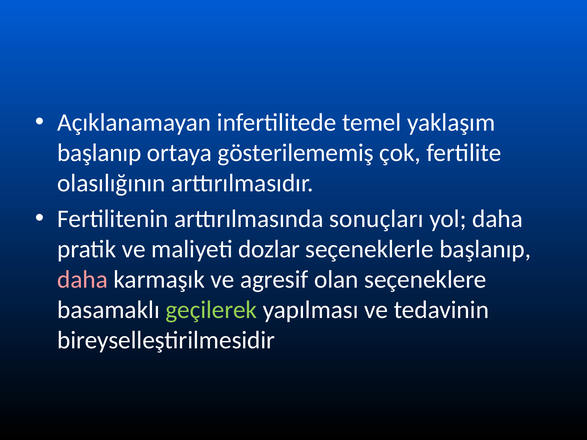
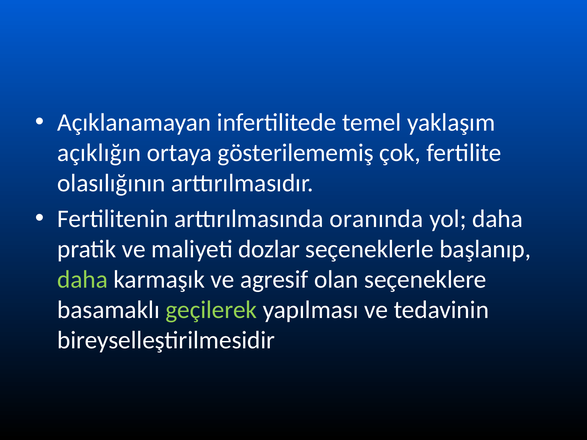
başlanıp: başlanıp -> açıklığın (99, 153)
sonuçları: sonuçları -> oranında (376, 219)
daha colour: pink -> light green (83, 280)
